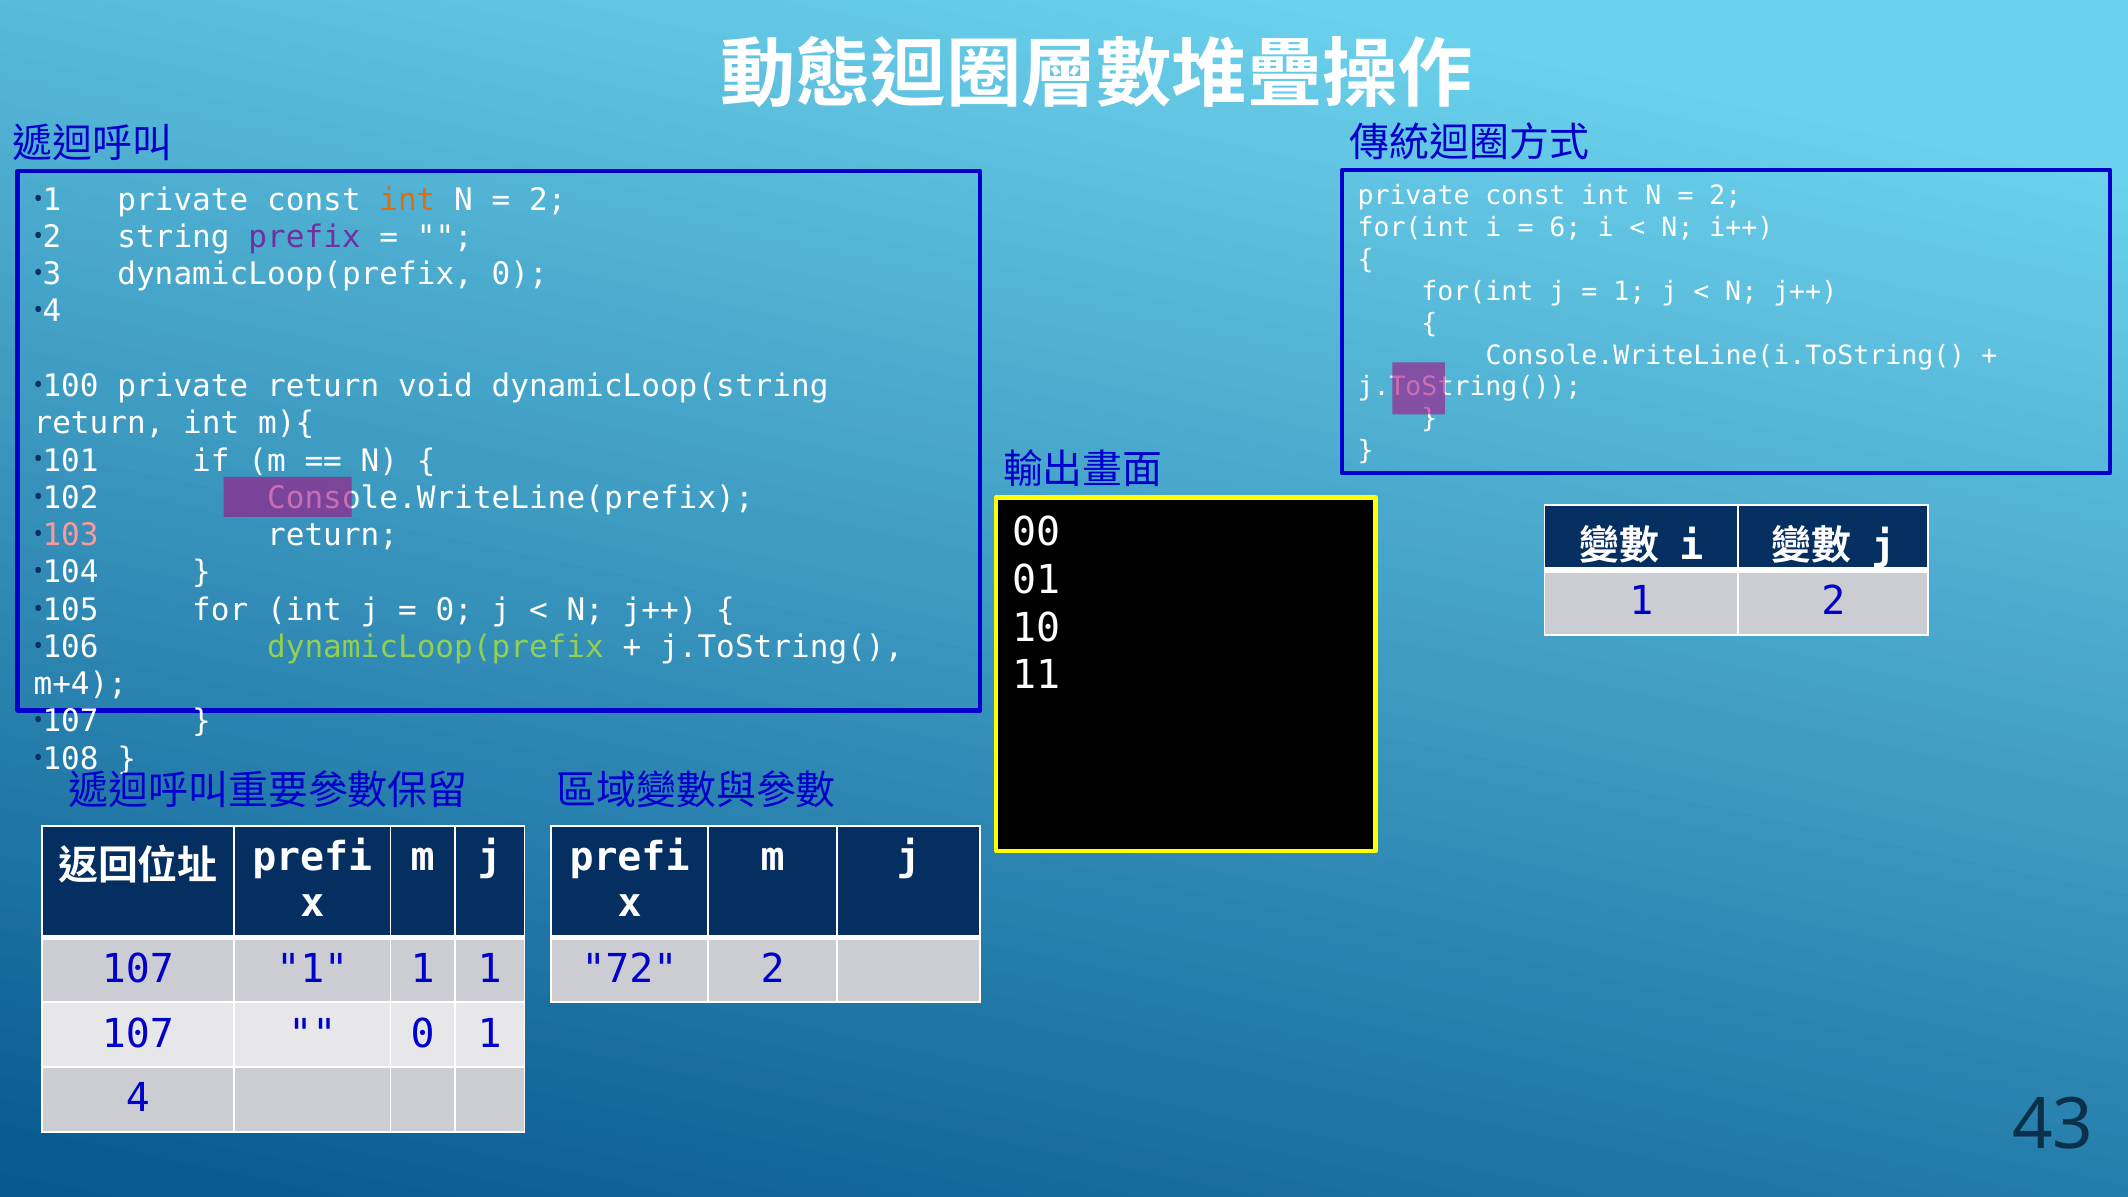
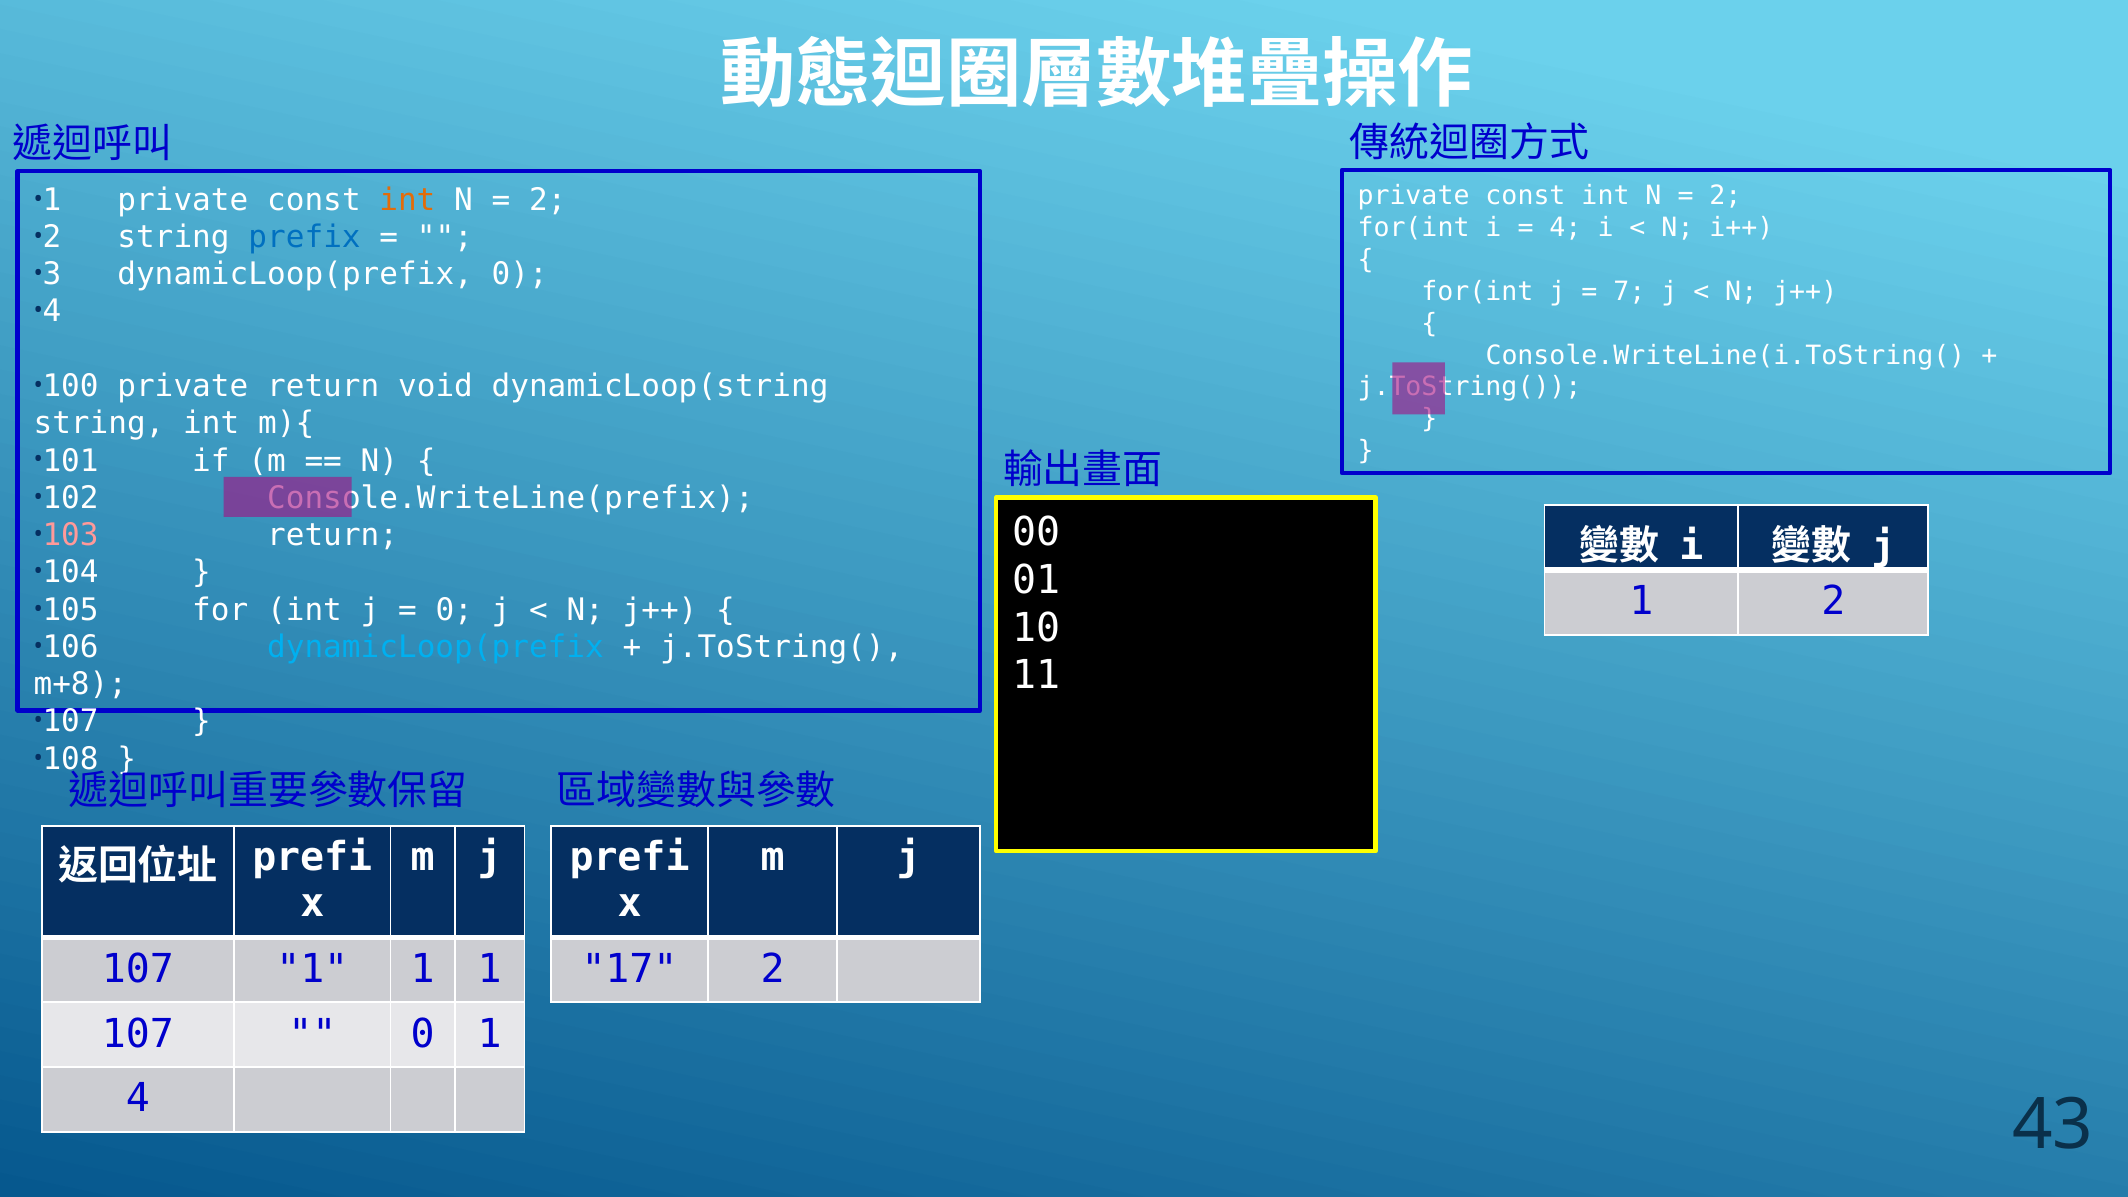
6: 6 -> 4 (1565, 228)
prefix colour: purple -> blue (304, 237)
1: 1 -> 7 (1629, 291)
return: return -> string (99, 424)
dynamicLoop(prefix colour: light green -> light blue (435, 647)
m+4: m+4 -> m+8 (80, 684)
72: 72 -> 17 (629, 969)
